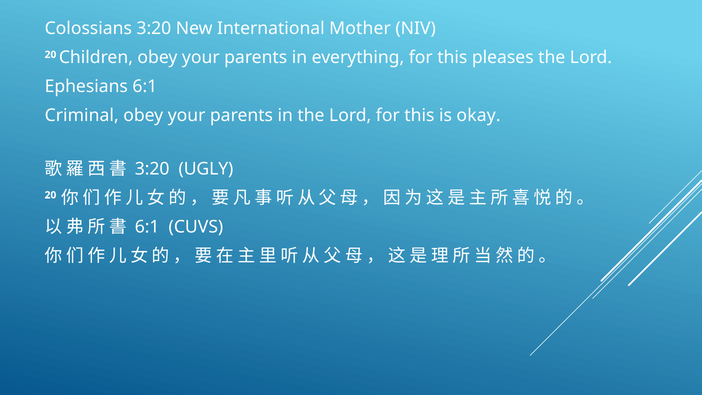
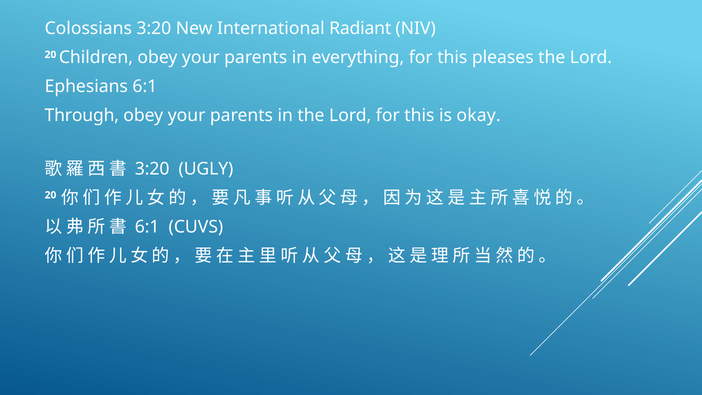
Mother: Mother -> Radiant (360, 28)
Criminal: Criminal -> Through (82, 115)
